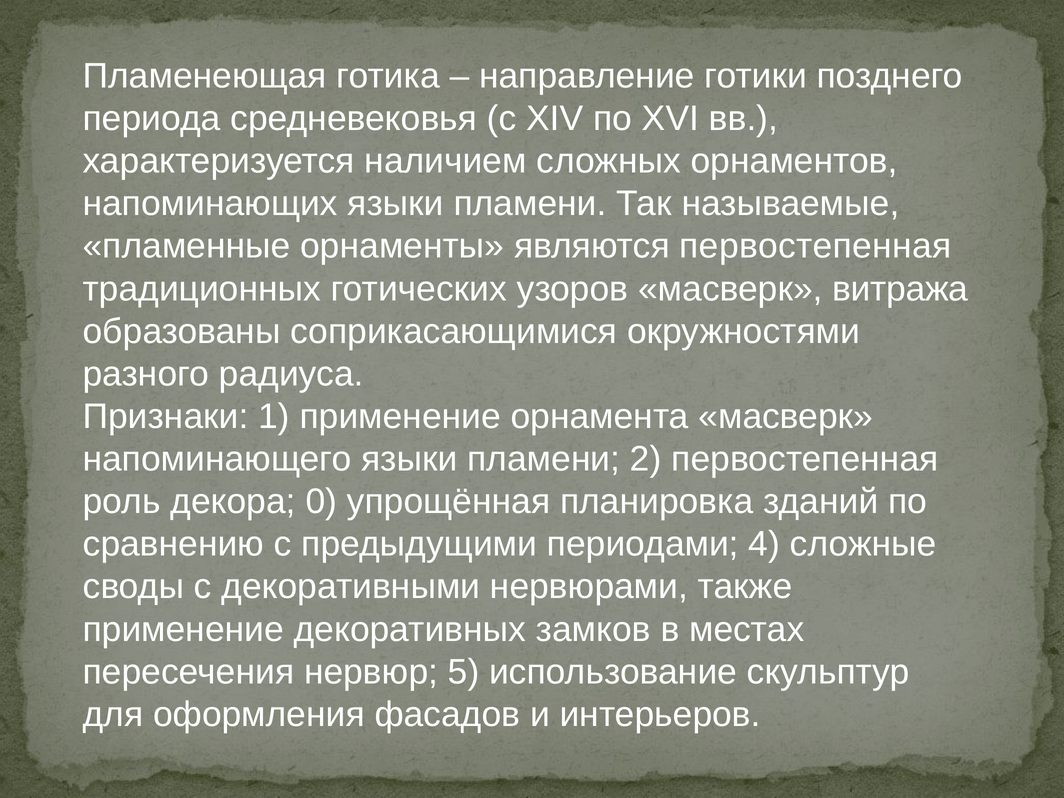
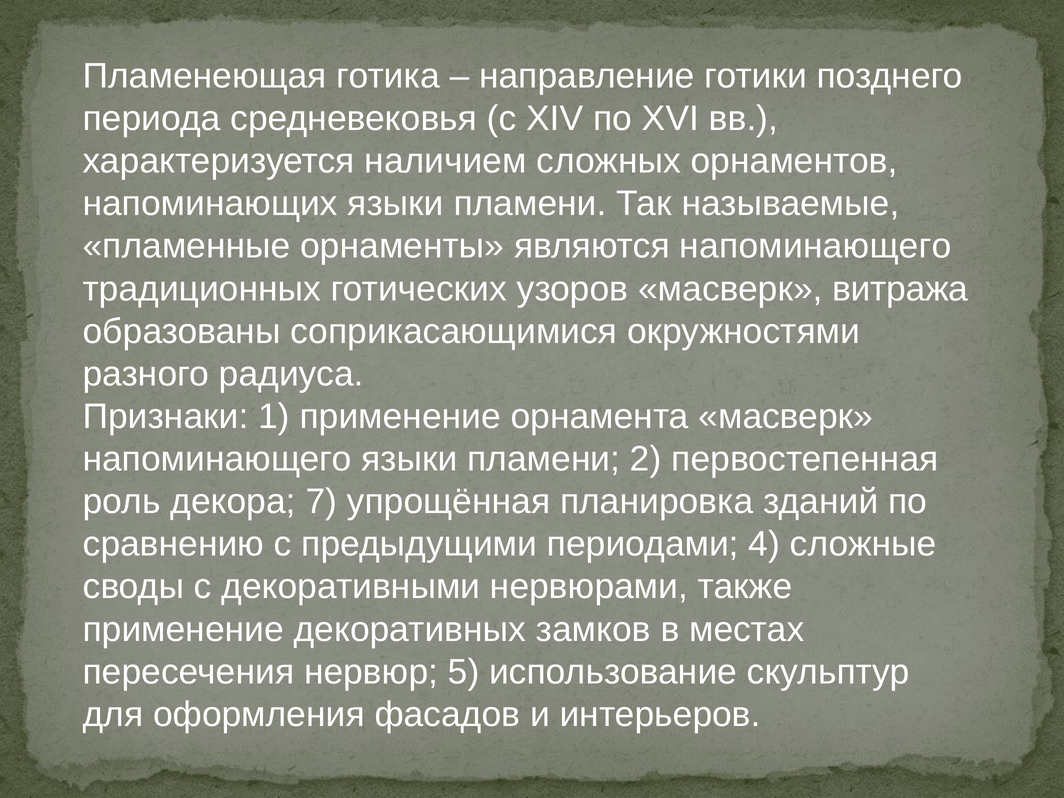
являются первостепенная: первостепенная -> напоминающего (816, 246)
0: 0 -> 7 (321, 502)
